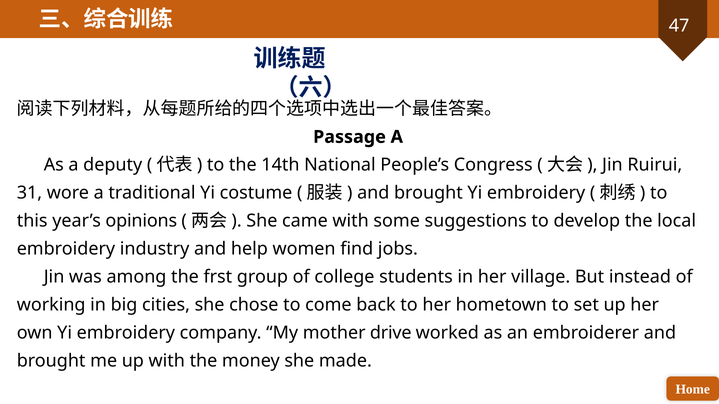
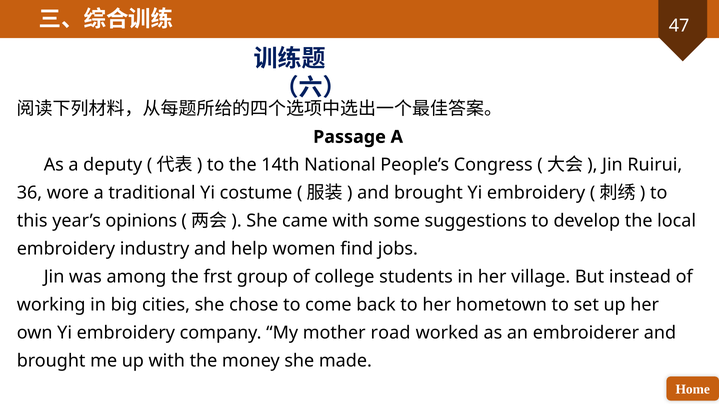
31: 31 -> 36 (29, 193)
drive: drive -> road (391, 333)
